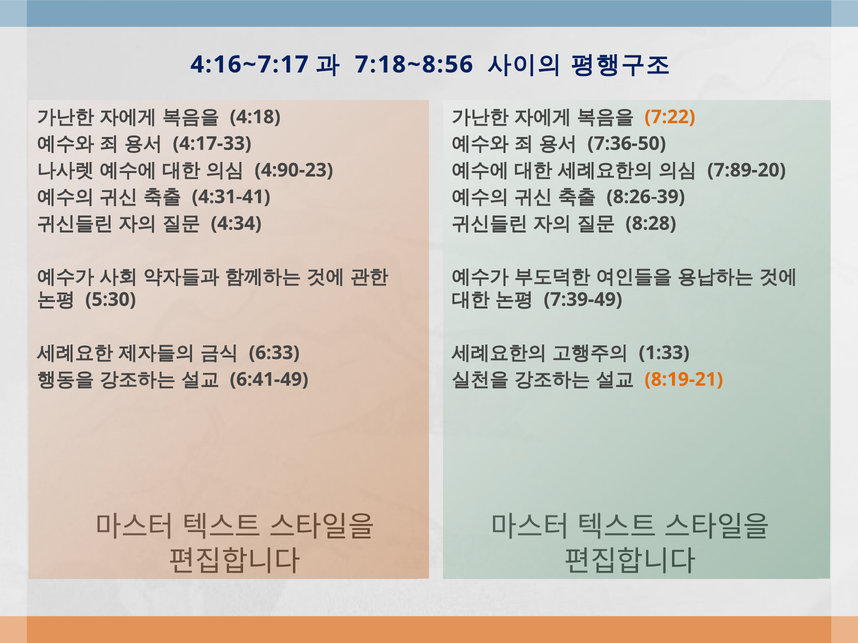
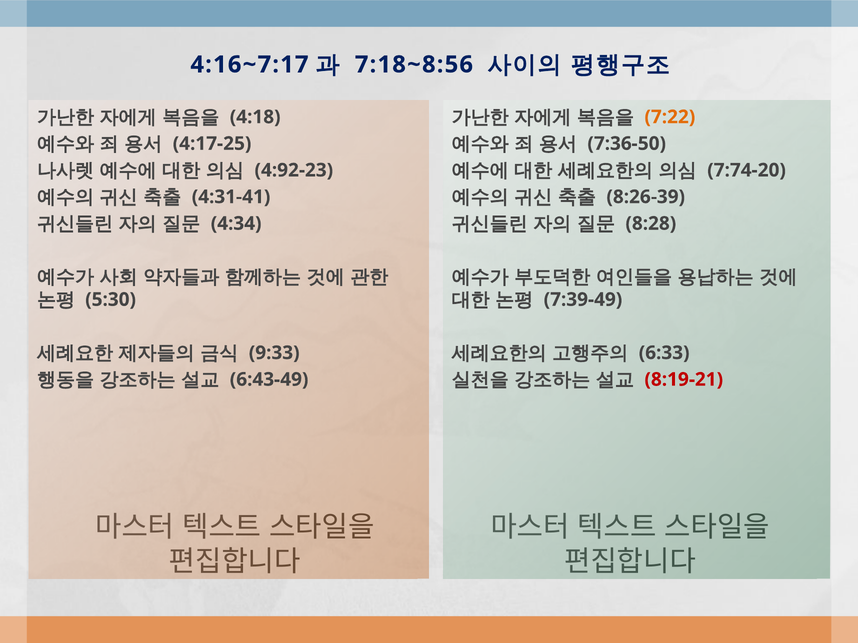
4:17-33: 4:17-33 -> 4:17-25 (212, 144)
4:90-23: 4:90-23 -> 4:92-23 (294, 170)
7:89-20: 7:89-20 -> 7:74-20 (747, 170)
6:33: 6:33 -> 9:33 (274, 353)
1:33: 1:33 -> 6:33 (664, 353)
6:41-49: 6:41-49 -> 6:43-49 (269, 380)
8:19-21 colour: orange -> red (684, 380)
